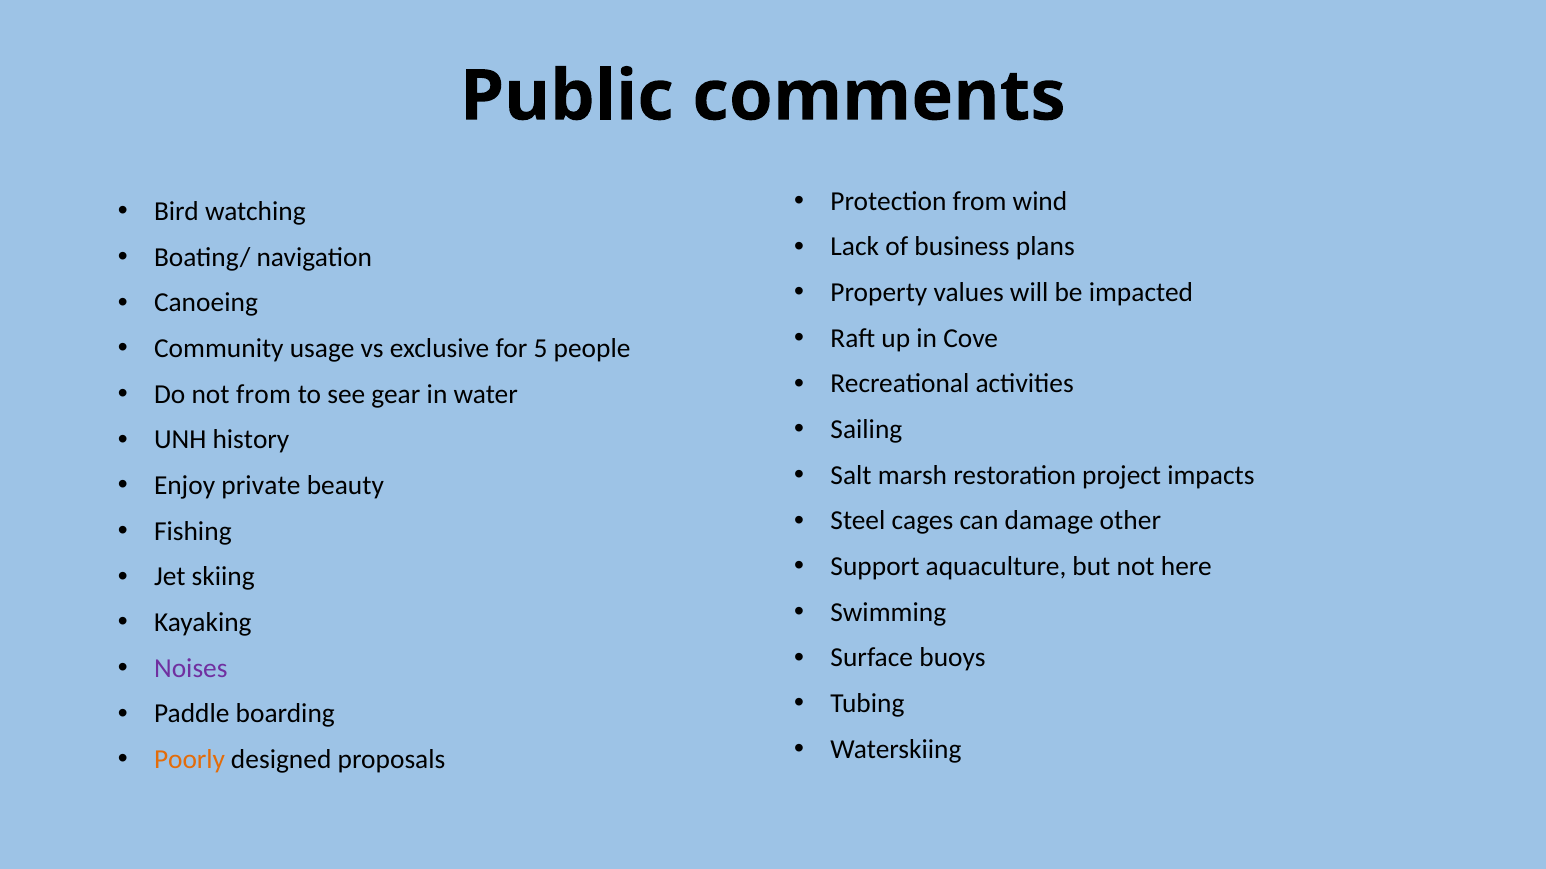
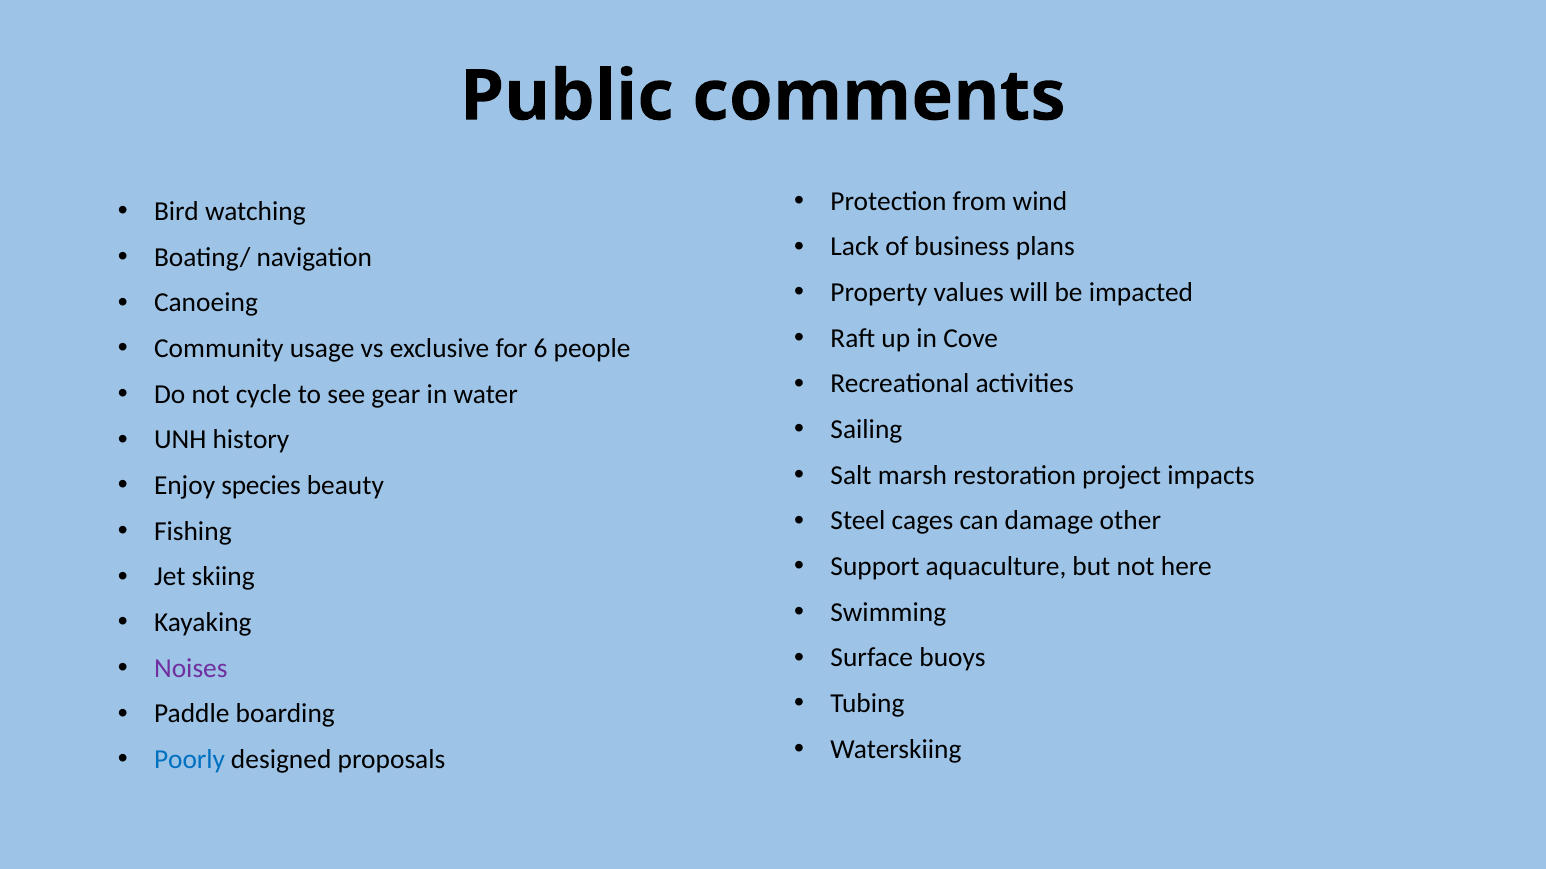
5: 5 -> 6 (541, 349)
not from: from -> cycle (264, 395)
private: private -> species (261, 486)
Poorly colour: orange -> blue (189, 760)
